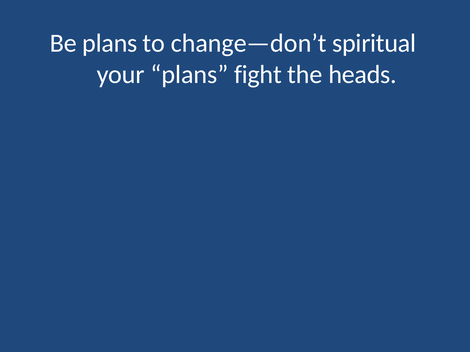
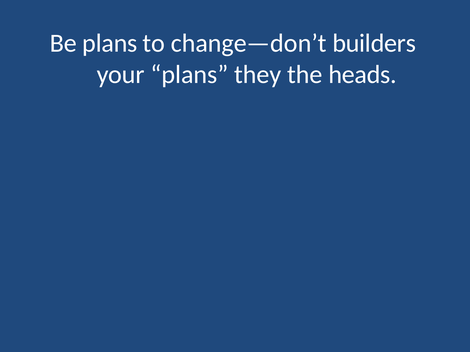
spiritual: spiritual -> builders (374, 43)
fight: fight -> they (258, 75)
